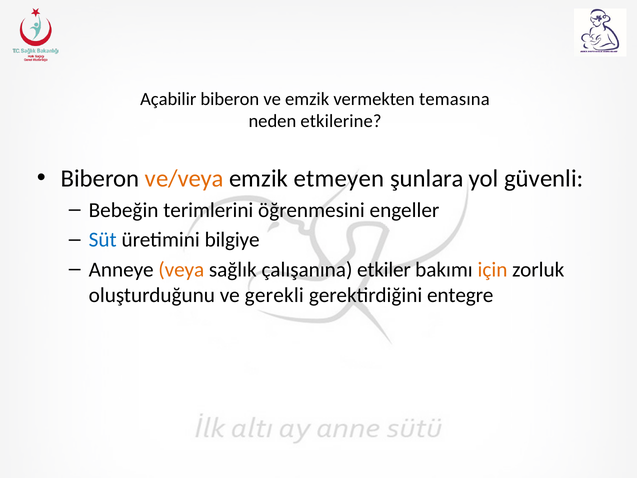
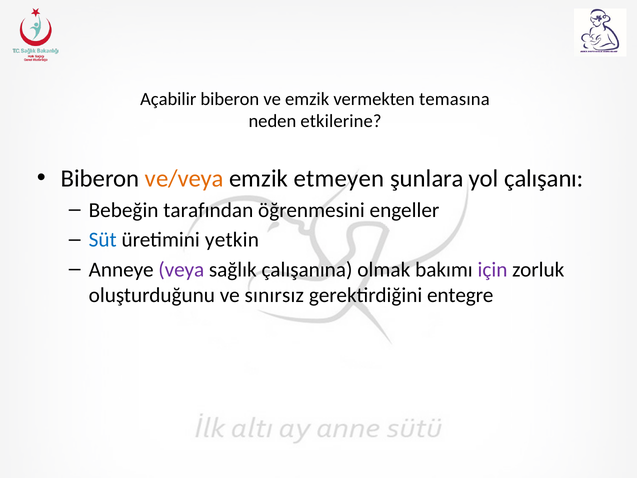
güvenli: güvenli -> çalışanı (544, 178)
terimlerini: terimlerini -> tarafından (208, 210)
bilgiye: bilgiye -> yetkin (232, 240)
veya colour: orange -> purple (181, 269)
etkiler: etkiler -> olmak (384, 269)
için colour: orange -> purple (492, 269)
gerekli: gerekli -> sınırsız (274, 295)
